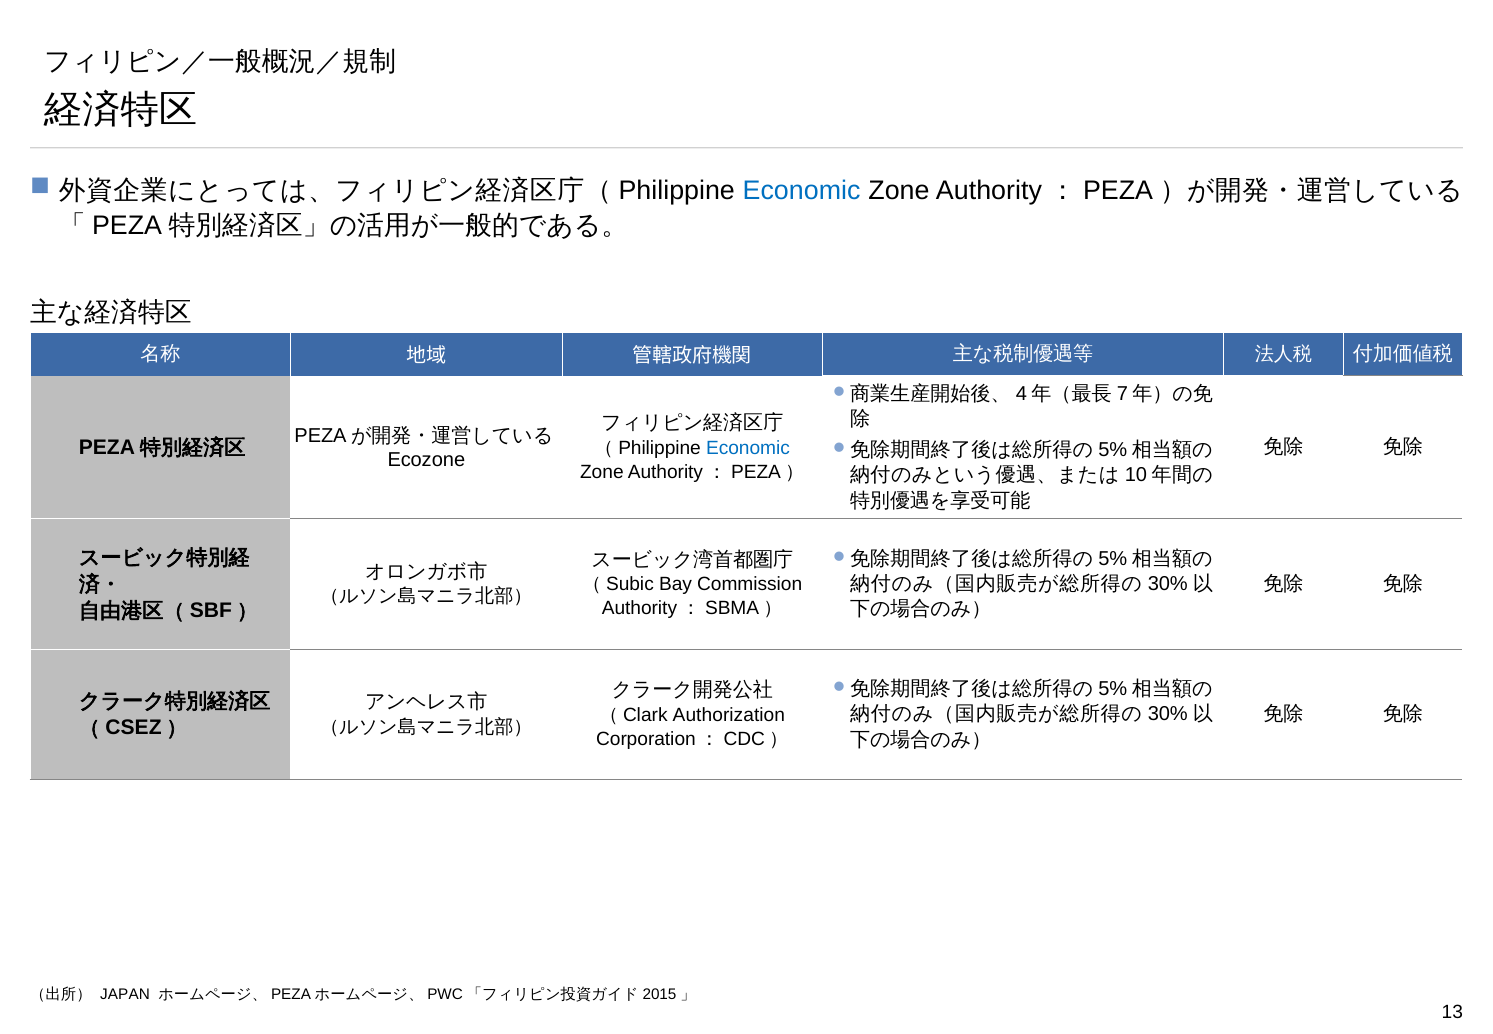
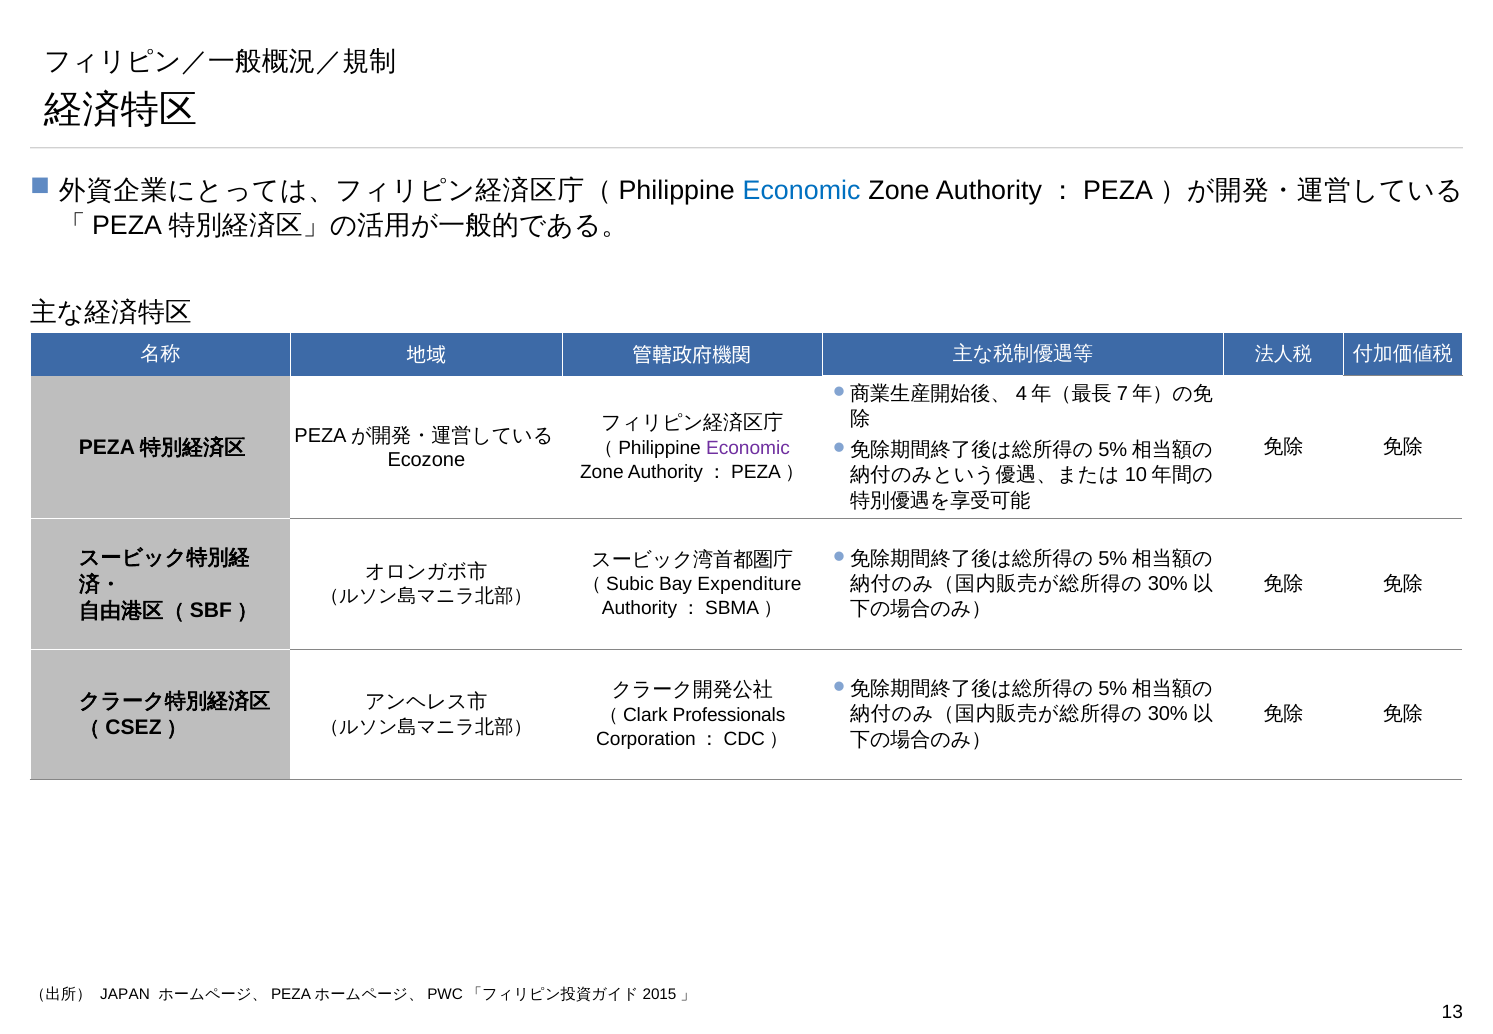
Economic colour: blue -> purple (748, 448)
Commission: Commission -> Expenditure (750, 584)
Authorization: Authorization -> Professionals (729, 714)
